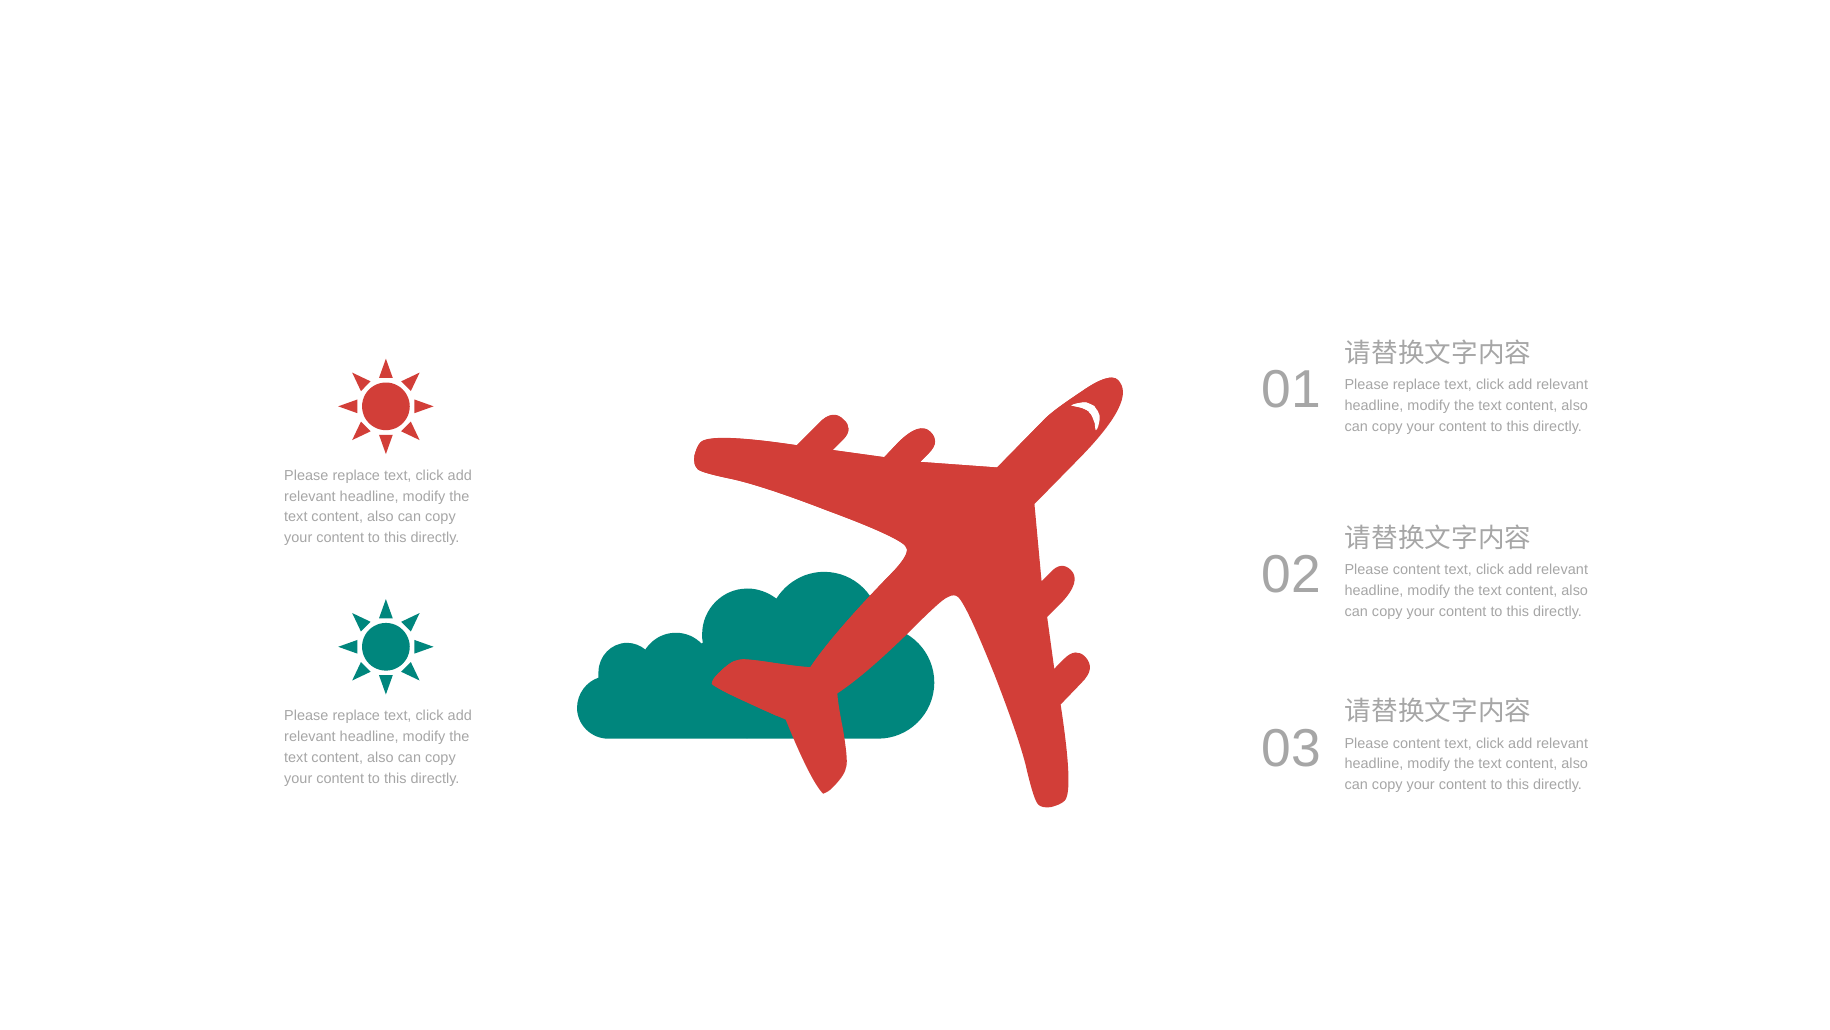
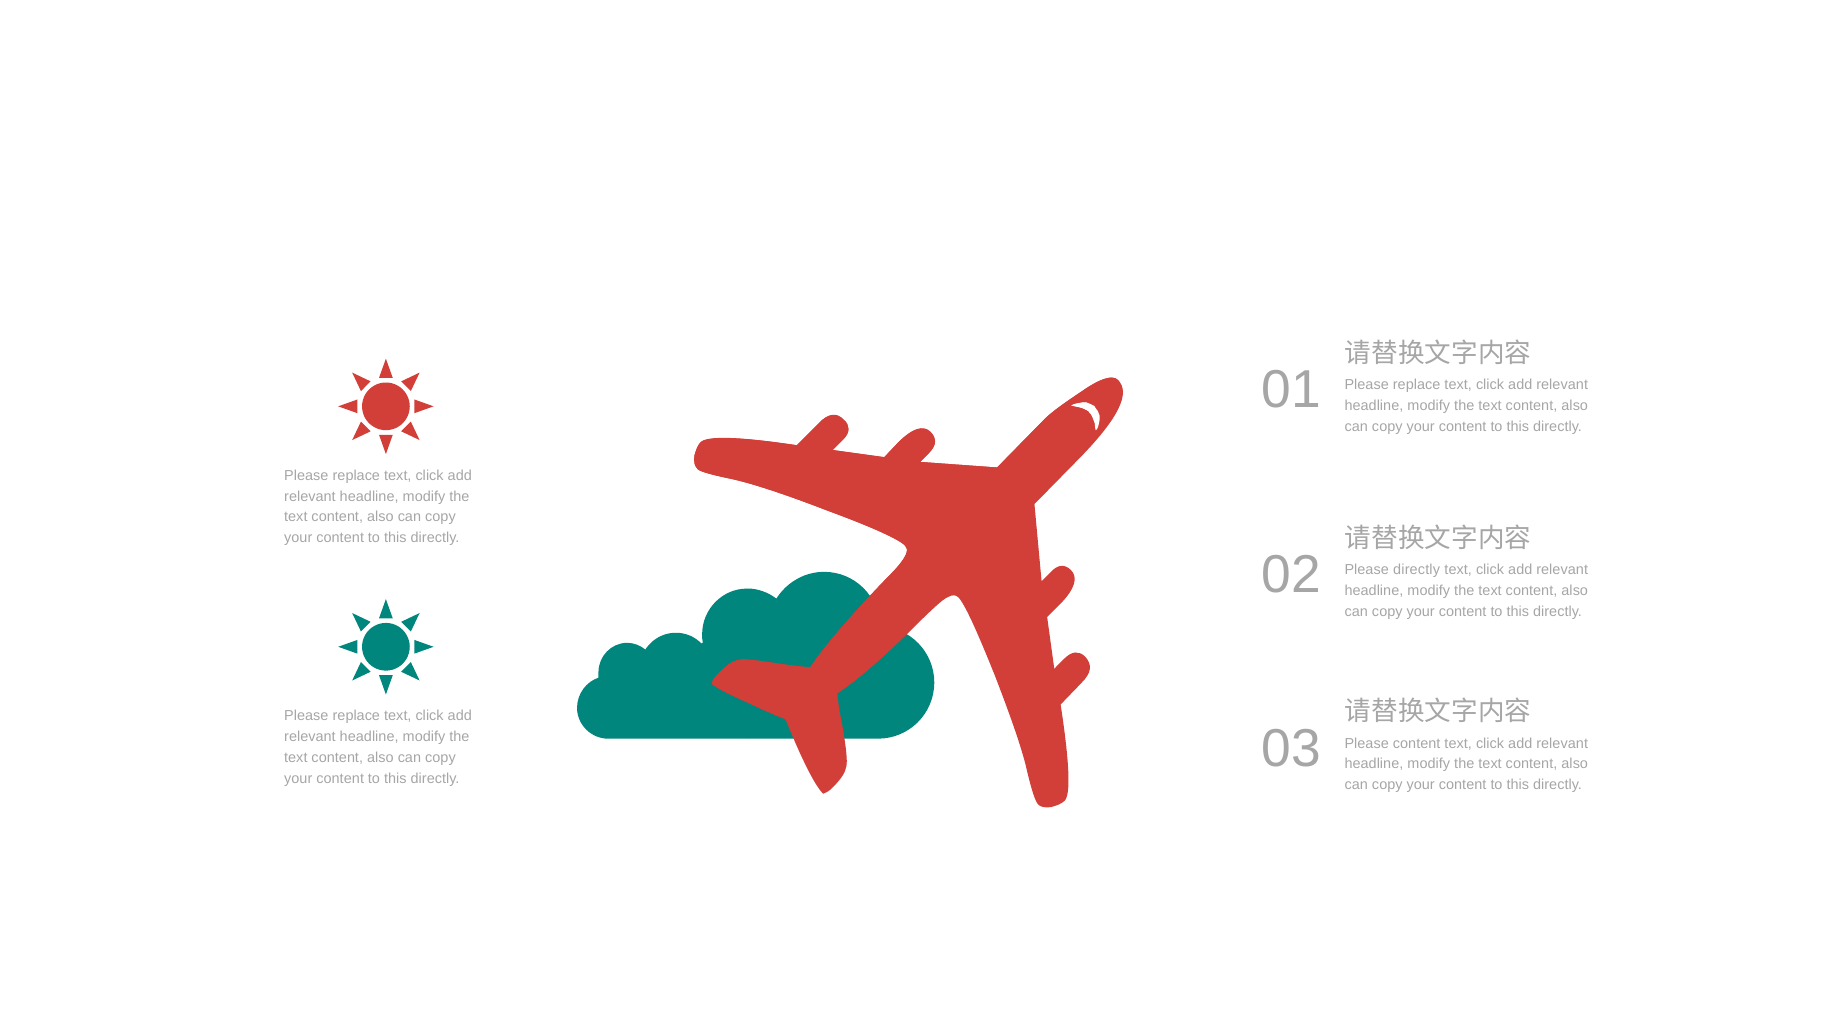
02 Please content: content -> directly (1417, 570)
